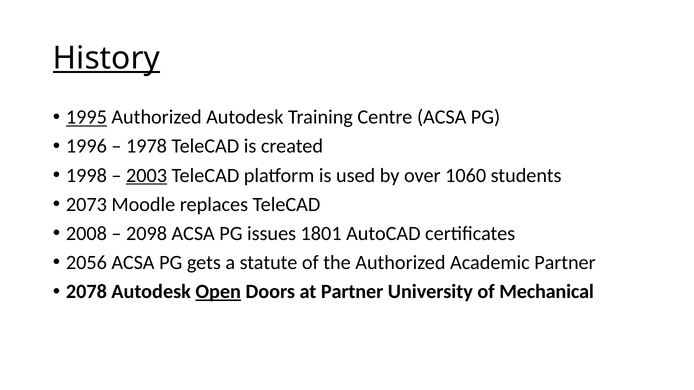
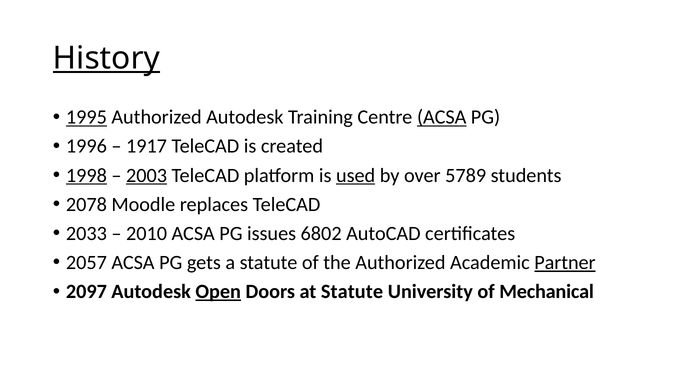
ACSA underline: none -> present (442, 117)
1978: 1978 -> 1917 (147, 146)
1998 underline: none -> present (86, 176)
used underline: none -> present (356, 176)
1060: 1060 -> 5789 (466, 176)
2073: 2073 -> 2078 (86, 205)
2008: 2008 -> 2033 (86, 234)
2098: 2098 -> 2010 (147, 234)
1801: 1801 -> 6802 (321, 234)
2056: 2056 -> 2057 (86, 263)
Partner underline: none -> present (565, 263)
2078: 2078 -> 2097 (86, 292)
at Partner: Partner -> Statute (352, 292)
